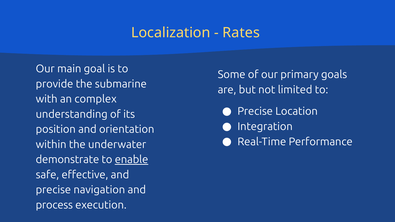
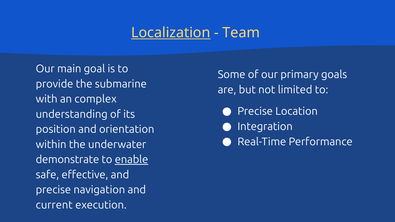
Localization underline: none -> present (171, 33)
Rates: Rates -> Team (241, 33)
process: process -> current (54, 205)
